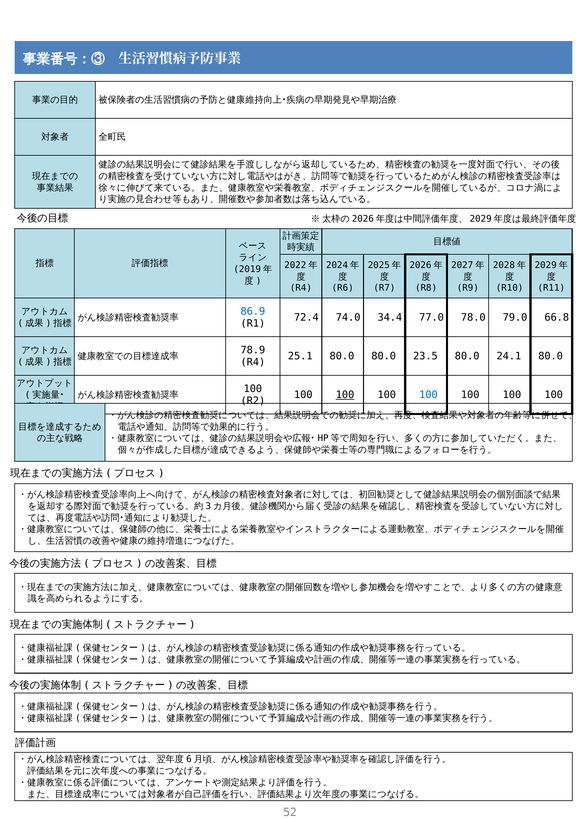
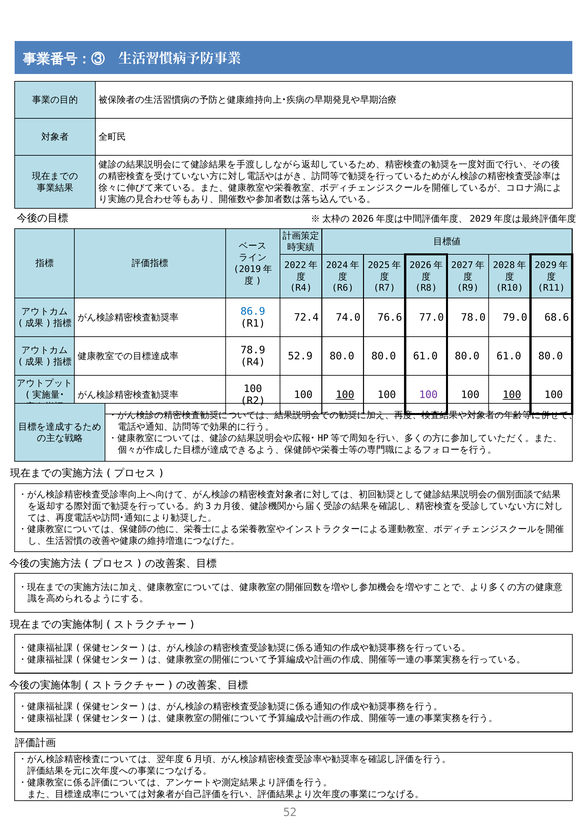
34.4: 34.4 -> 76.6 (390, 317)
66.8: 66.8 -> 68.6 (557, 317)
25.1: 25.1 -> 52.9 (300, 356)
80.0 80.0 23.5: 23.5 -> 61.0 (425, 356)
24.1: 24.1 -> 61.0 (509, 356)
100 colour: blue -> purple (428, 395)
100 underline: none -> present (512, 395)
